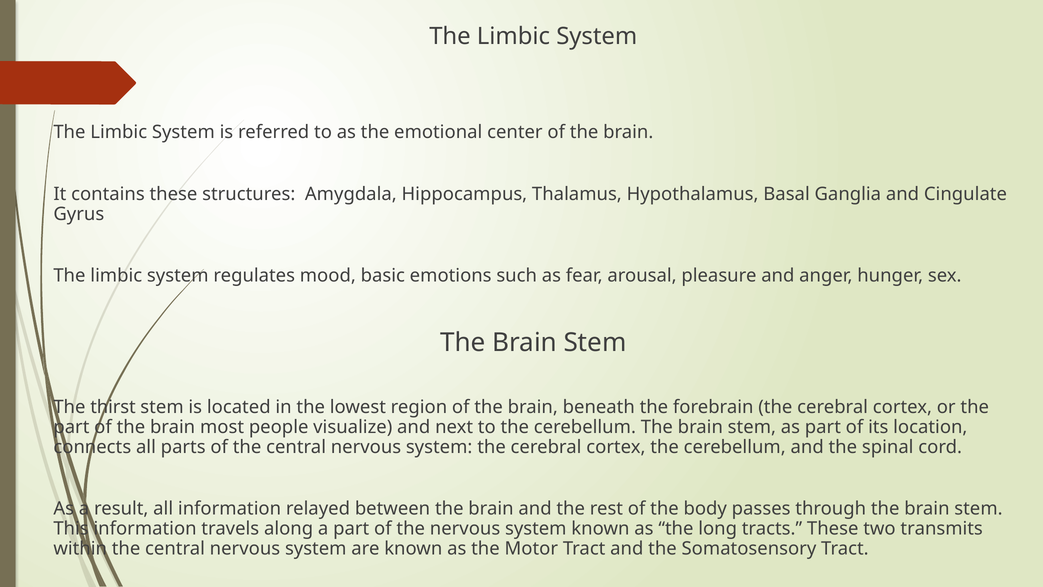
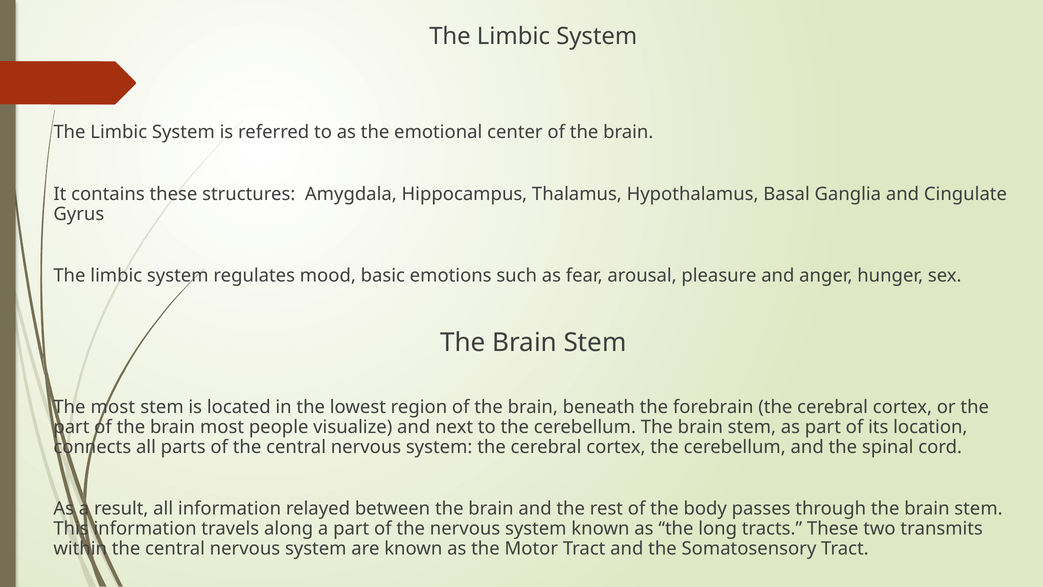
The thirst: thirst -> most (113, 407)
